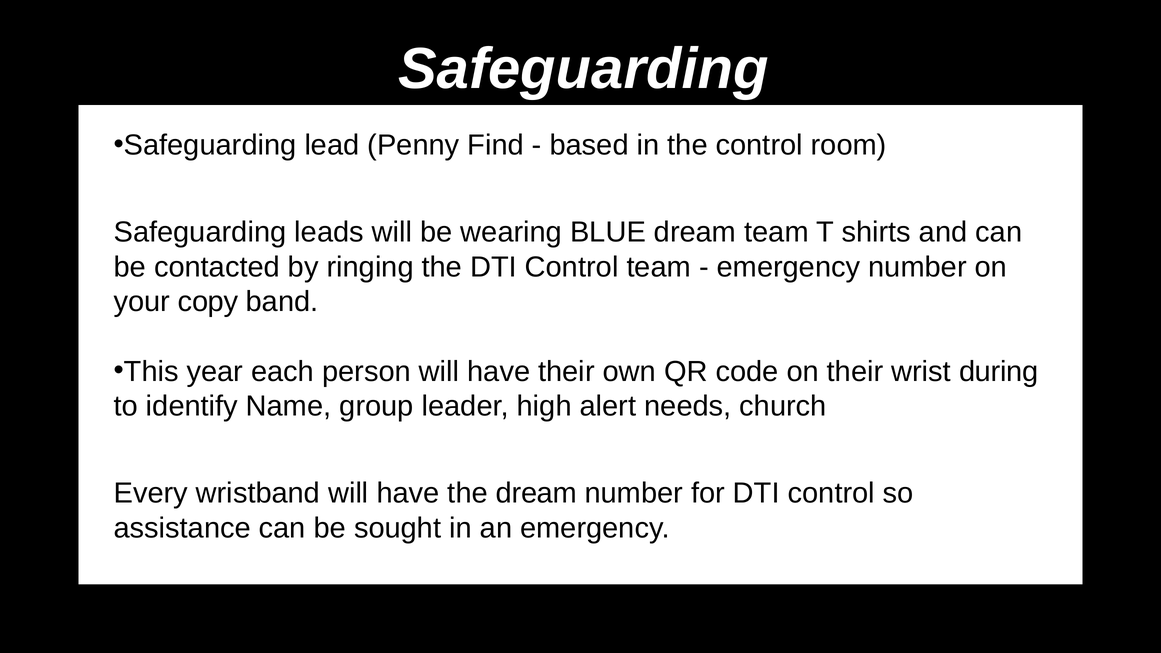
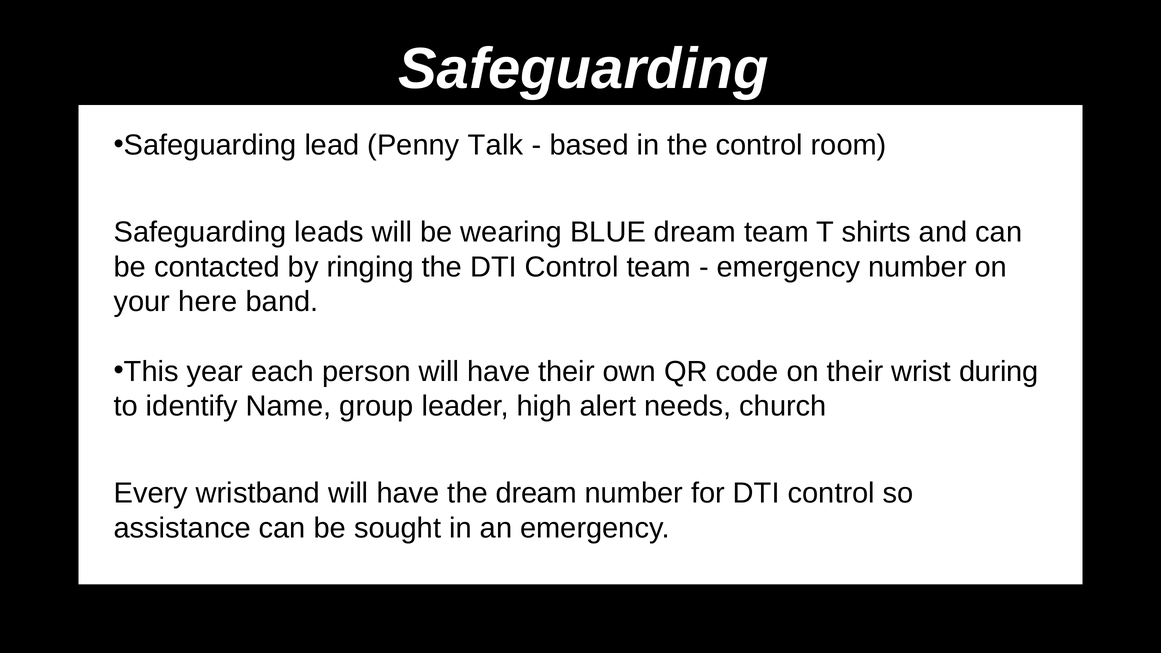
Find: Find -> Talk (496, 145)
copy: copy -> here (208, 302)
